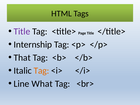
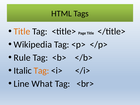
Title colour: purple -> orange (22, 31)
Internship: Internship -> Wikipedia (33, 45)
That: That -> Rule (22, 58)
